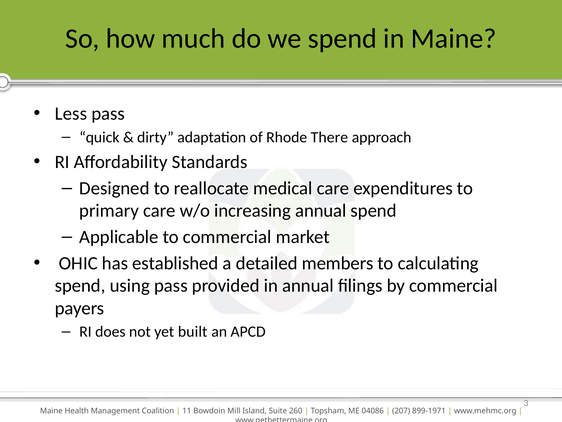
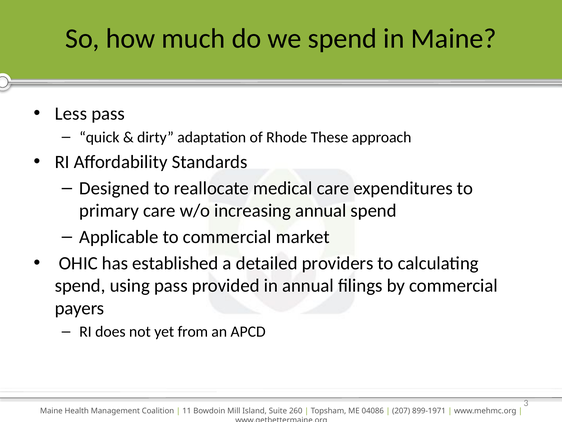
There: There -> These (329, 137)
members: members -> providers (338, 263)
built: built -> from (193, 331)
